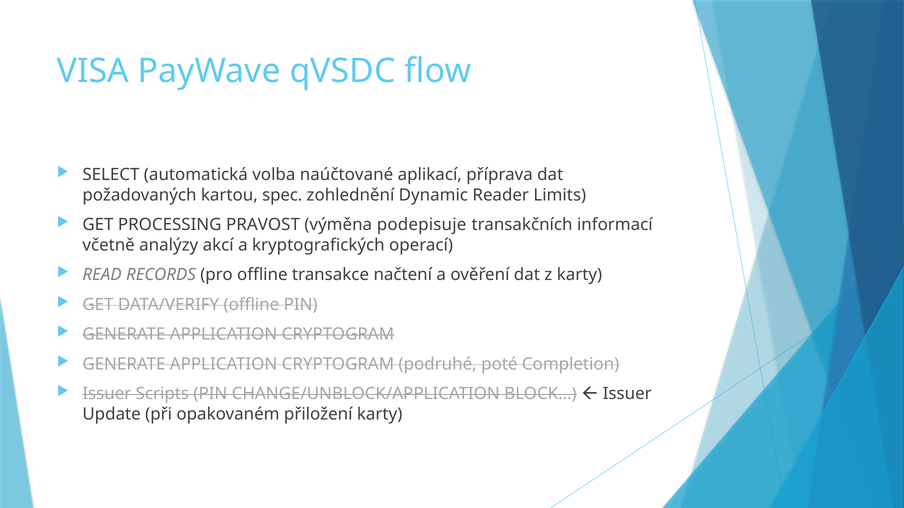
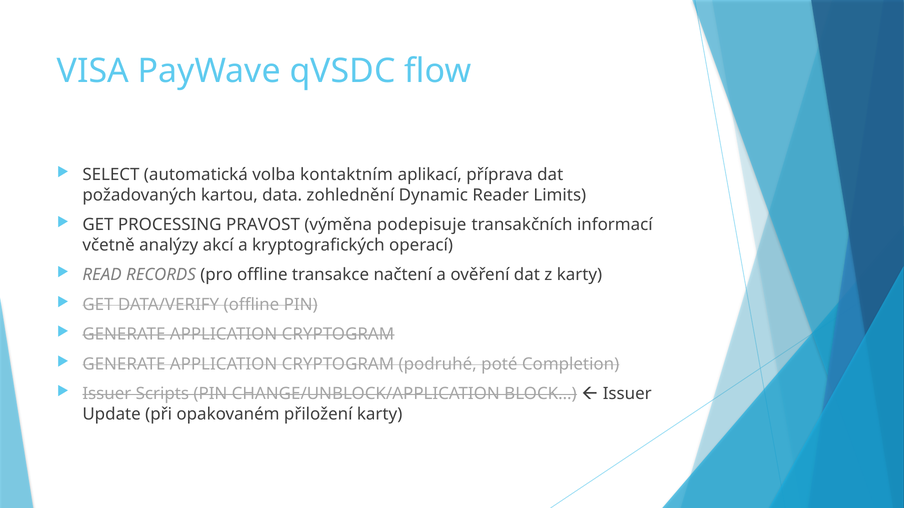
naúčtované: naúčtované -> kontaktním (346, 175)
spec: spec -> data (282, 195)
